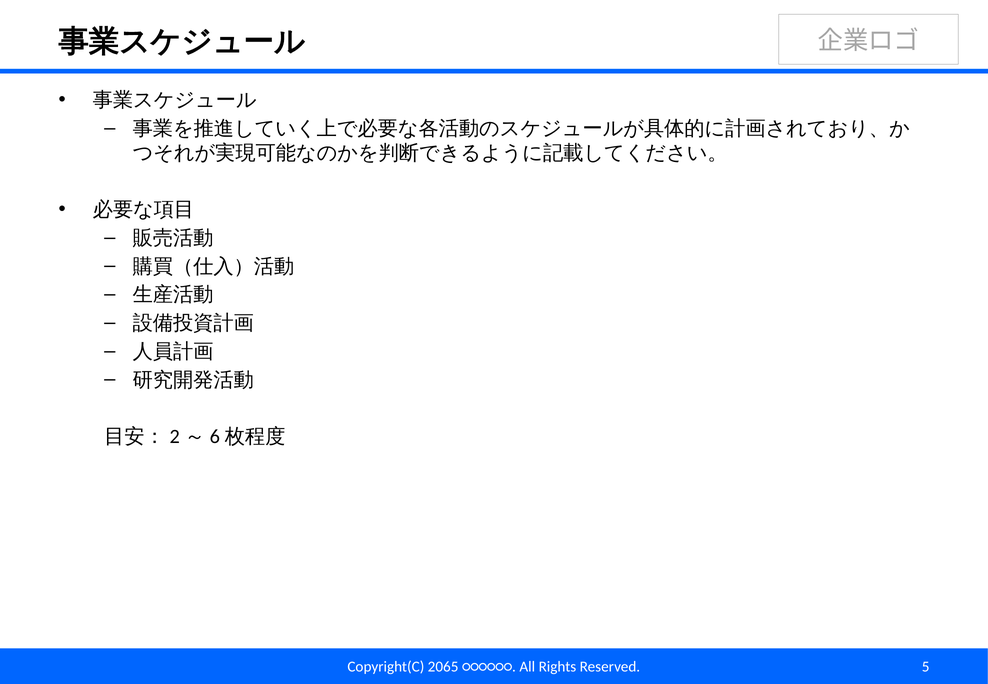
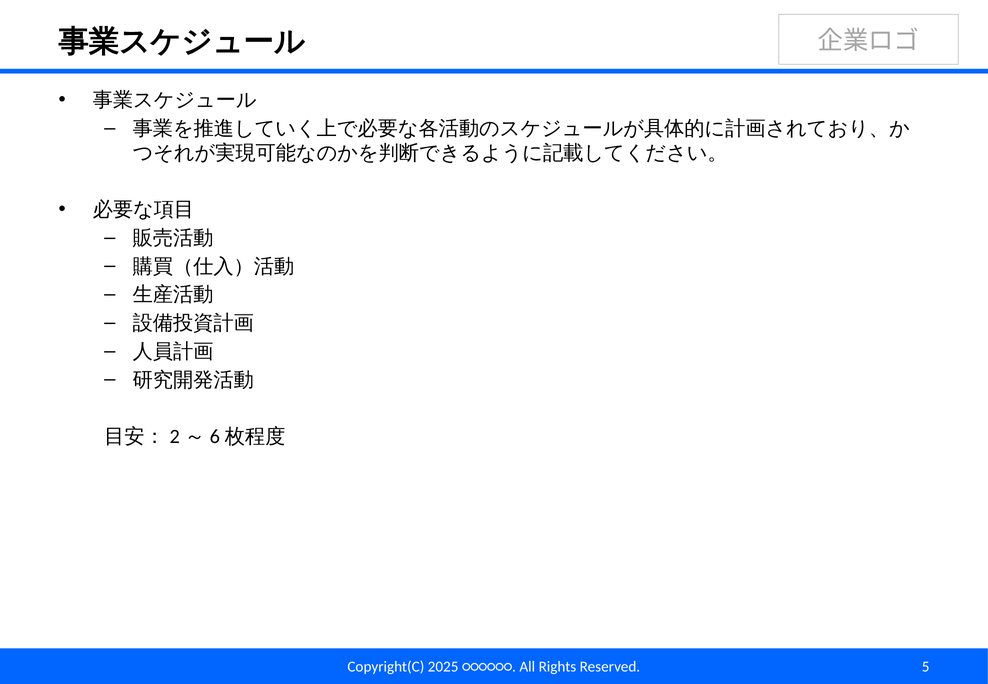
2065: 2065 -> 2025 (443, 667)
